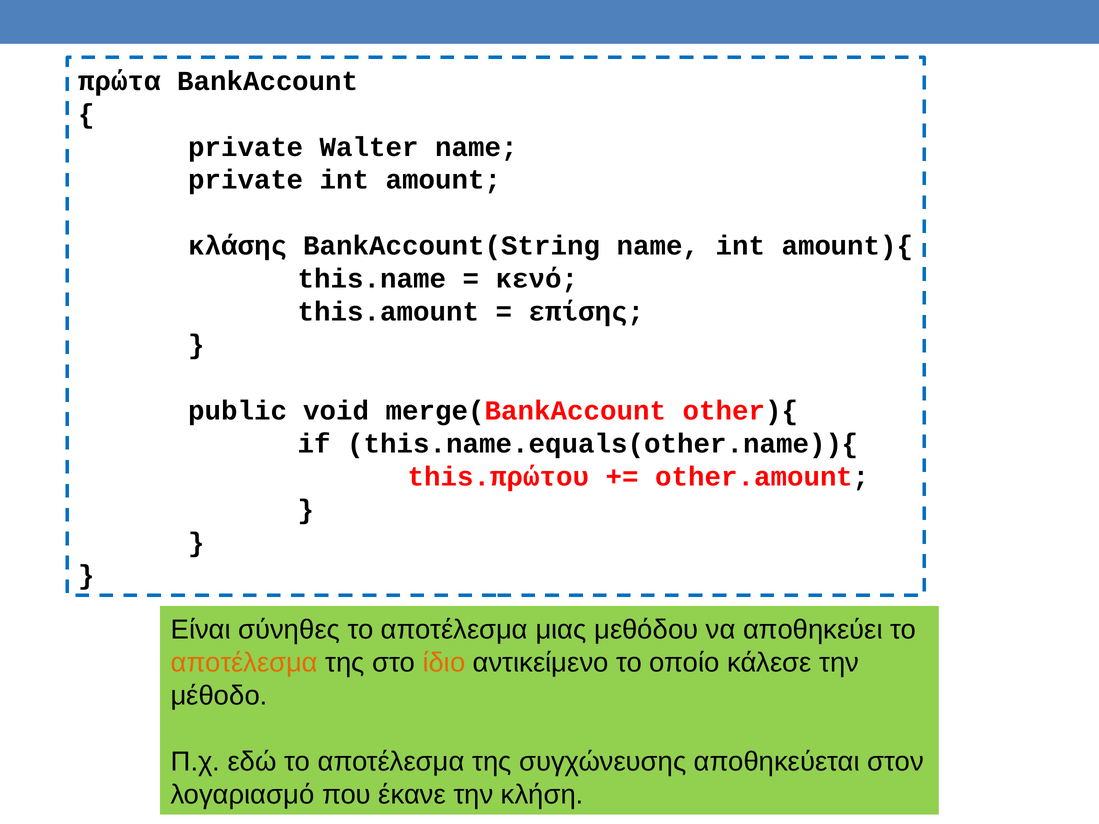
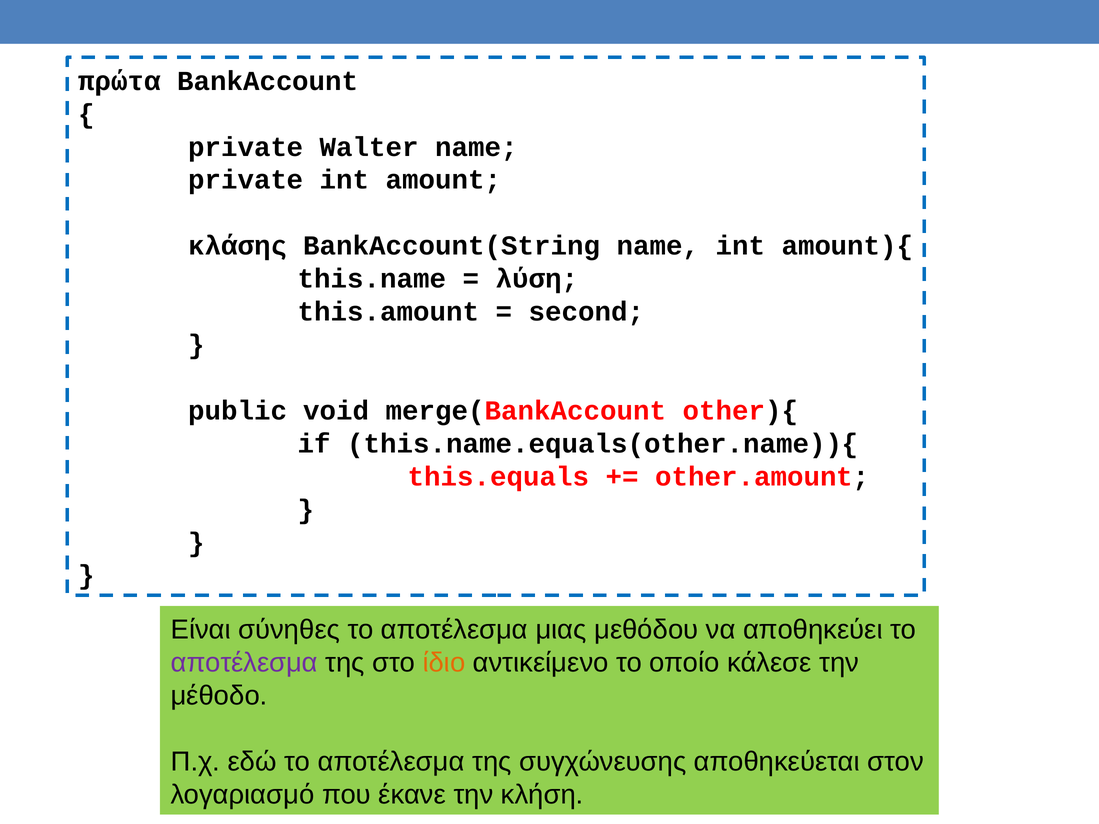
κενό: κενό -> λύση (537, 279)
επίσης: επίσης -> second (586, 312)
this.πρώτου: this.πρώτου -> this.equals (499, 477)
αποτέλεσμα colour: orange -> purple (244, 663)
